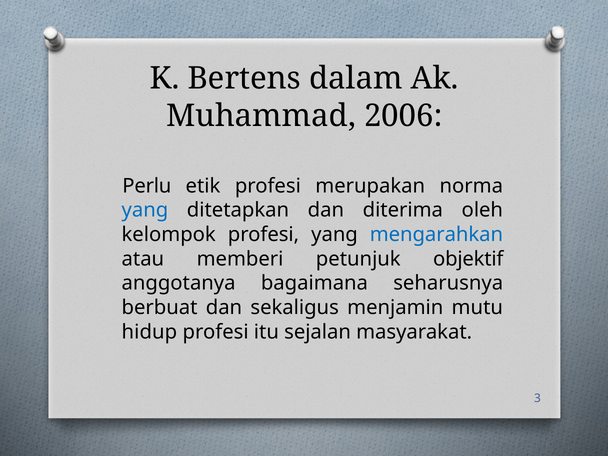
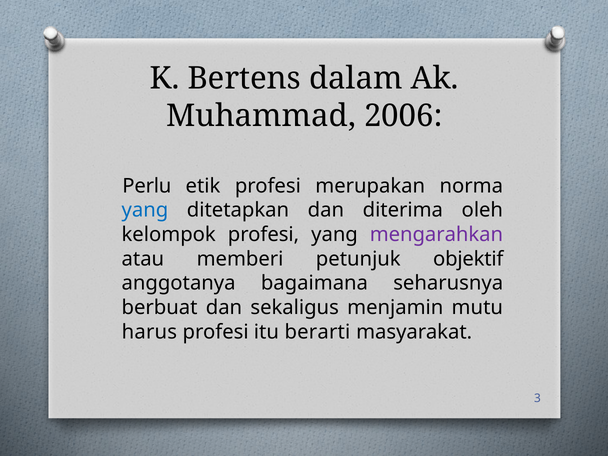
mengarahkan colour: blue -> purple (436, 235)
hidup: hidup -> harus (149, 332)
sejalan: sejalan -> berarti (317, 332)
